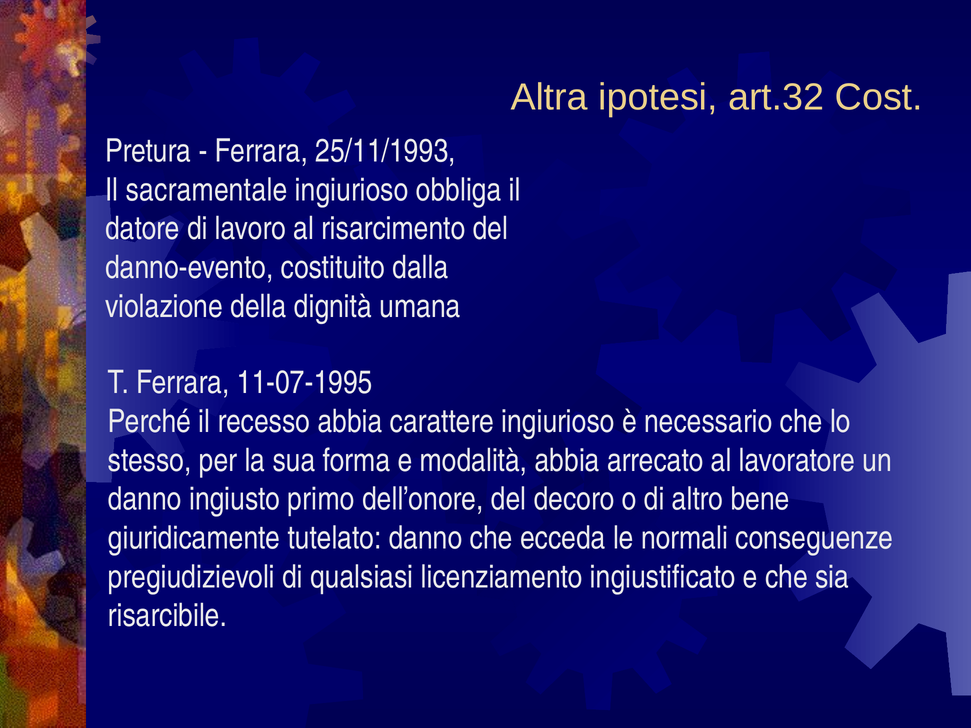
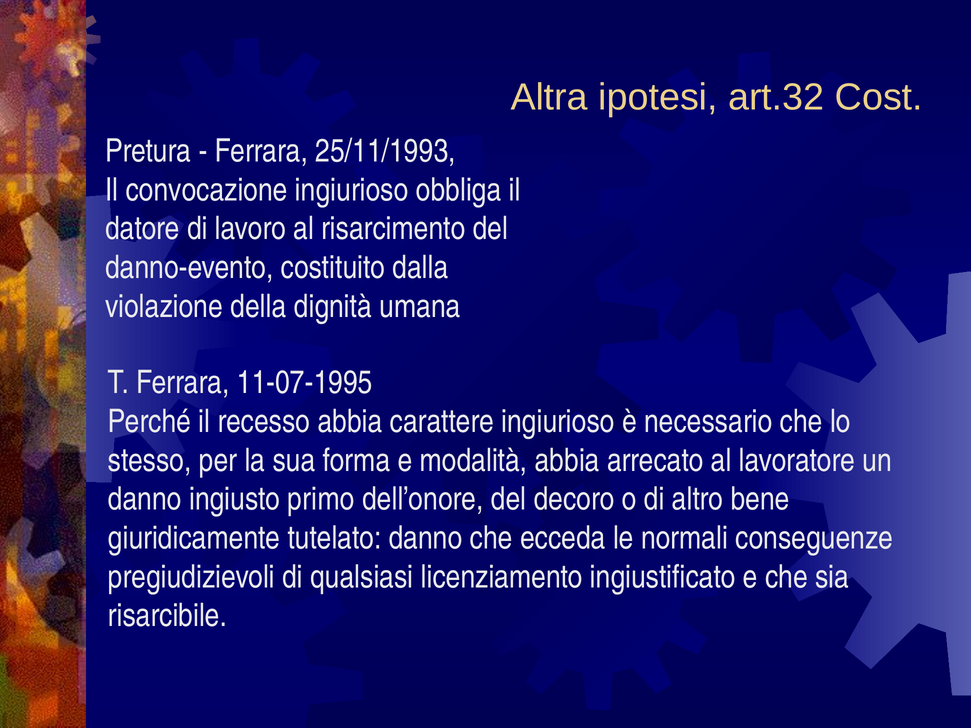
sacramentale: sacramentale -> convocazione (207, 190)
